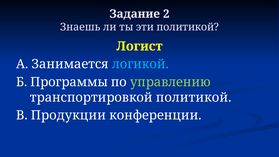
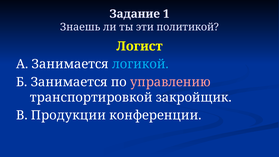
2: 2 -> 1 (166, 14)
Б Программы: Программы -> Занимается (69, 82)
управлению colour: light green -> pink (170, 82)
транспортировкой политикой: политикой -> закройщик (194, 97)
